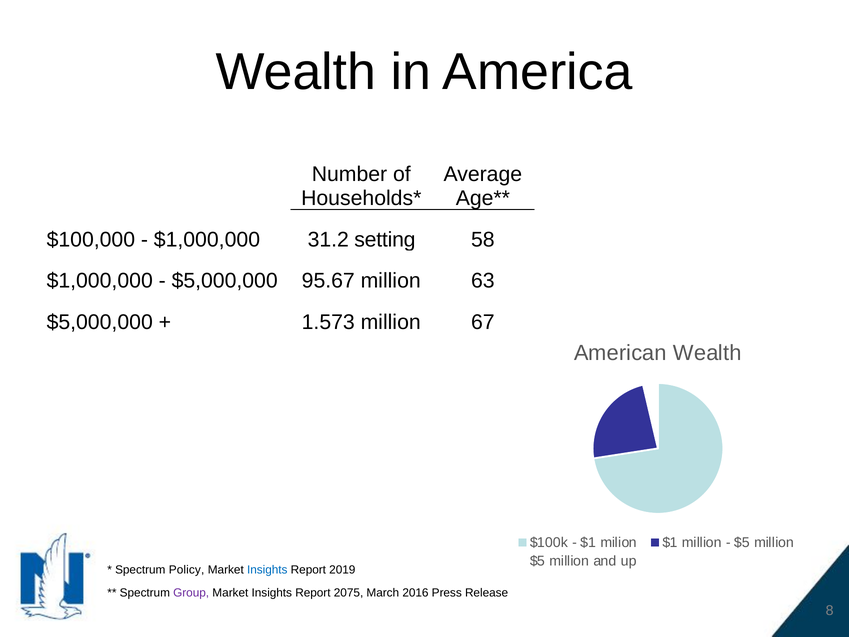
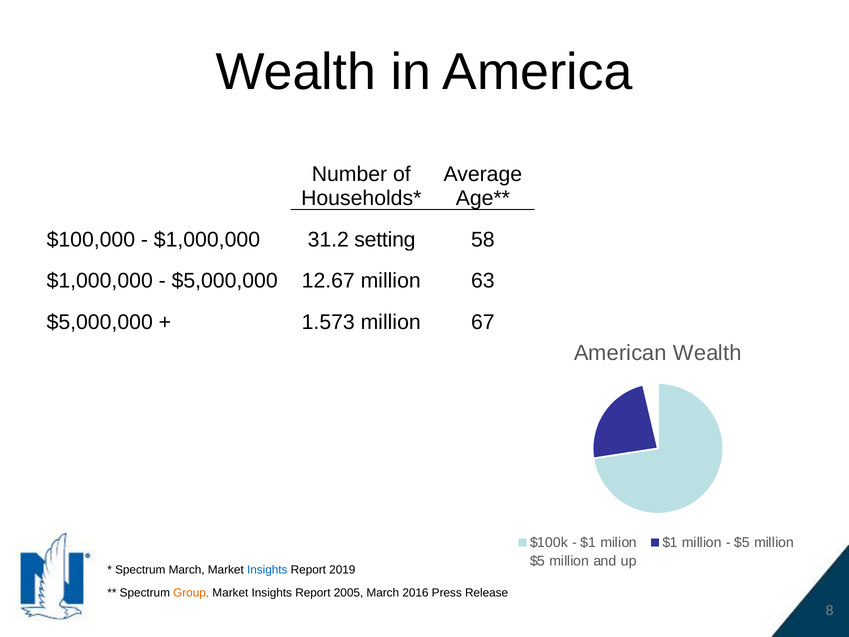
95.67: 95.67 -> 12.67 (328, 281)
Spectrum Policy: Policy -> March (187, 570)
Group colour: purple -> orange (191, 593)
2075: 2075 -> 2005 (349, 593)
